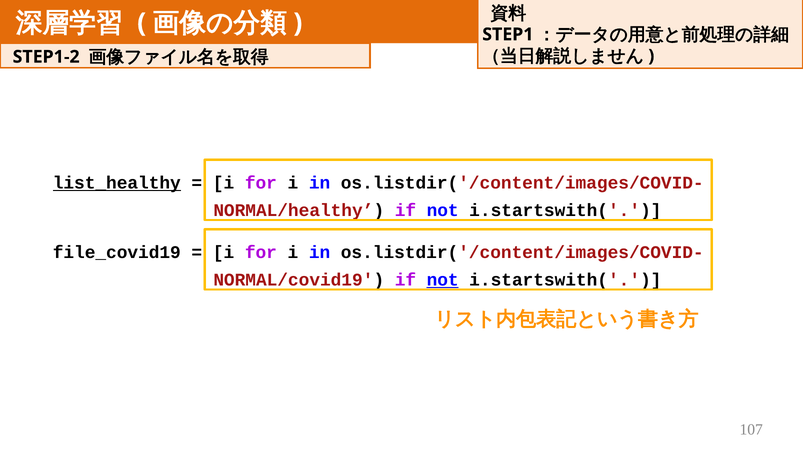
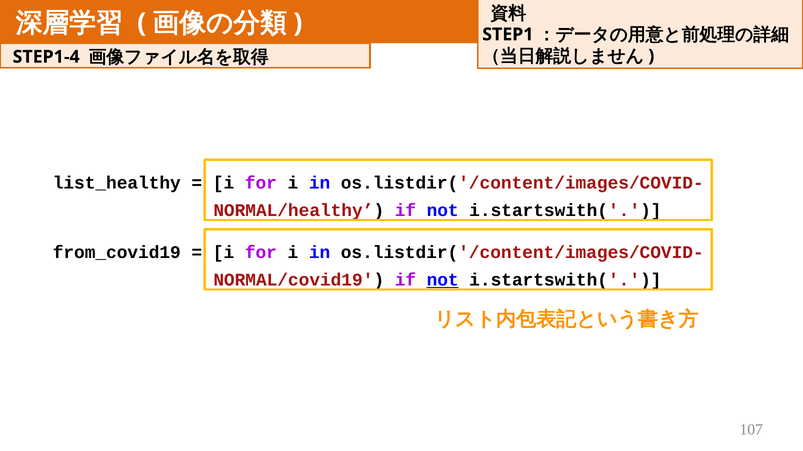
STEP1-2: STEP1-2 -> STEP1-4 (46, 57)
list_healthy underline: present -> none (117, 183)
file_covid19: file_covid19 -> from_covid19 (117, 253)
